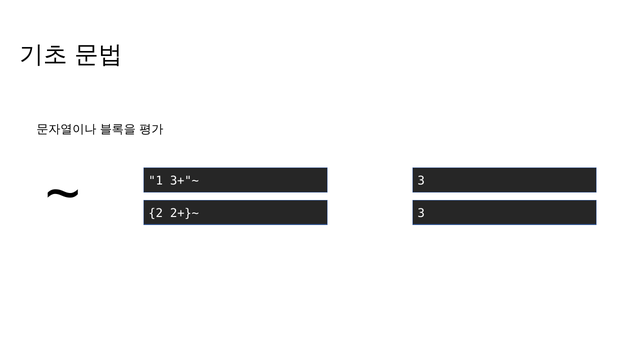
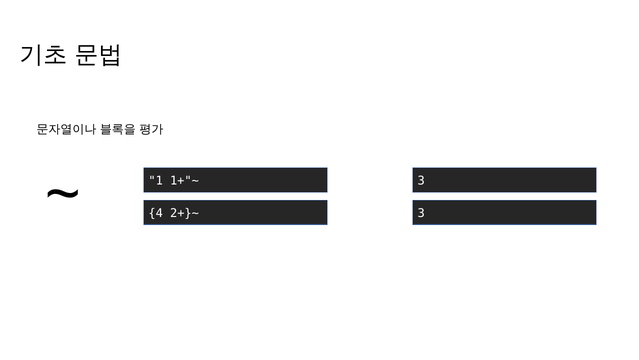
3+"~: 3+"~ -> 1+"~ (184, 181)
2: 2 -> 4 (156, 213)
